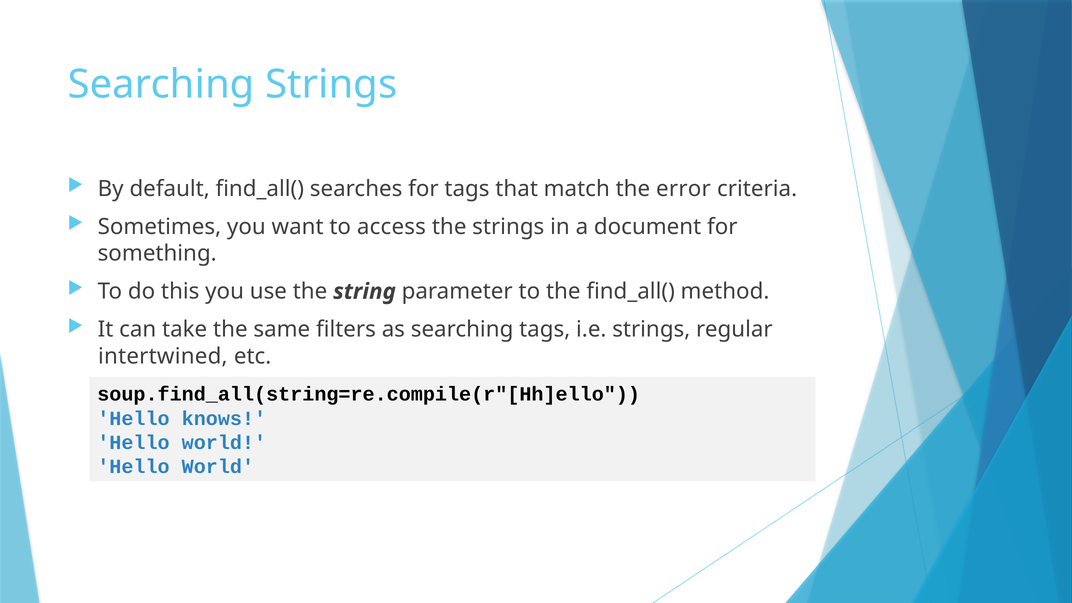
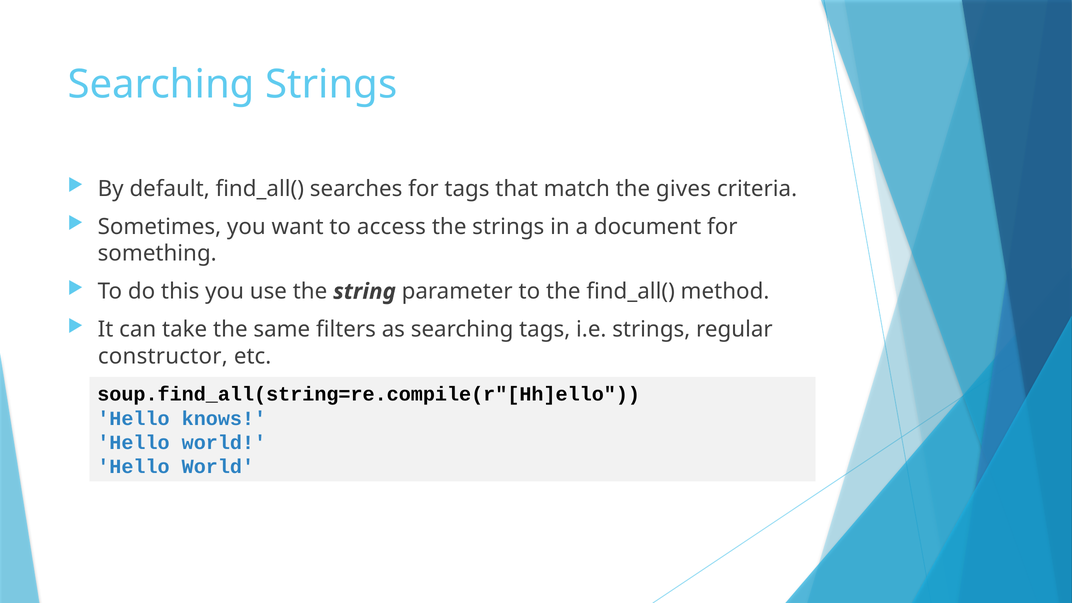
error: error -> gives (683, 189)
intertwined: intertwined -> constructor (163, 356)
